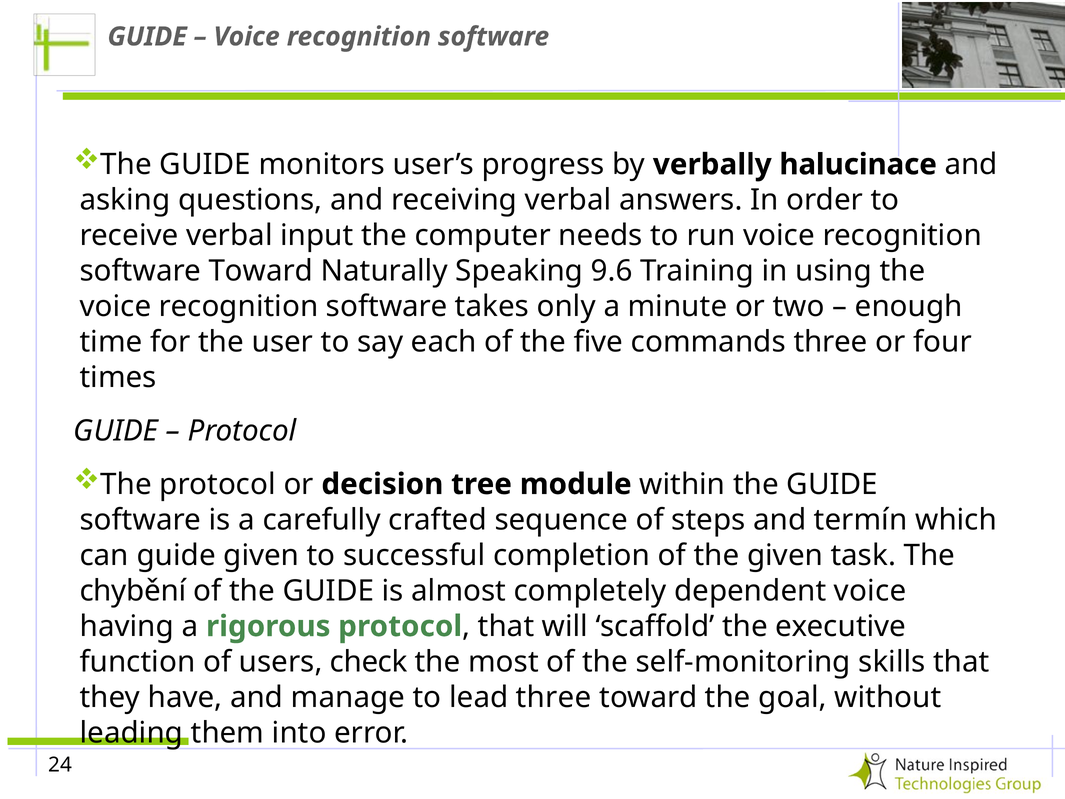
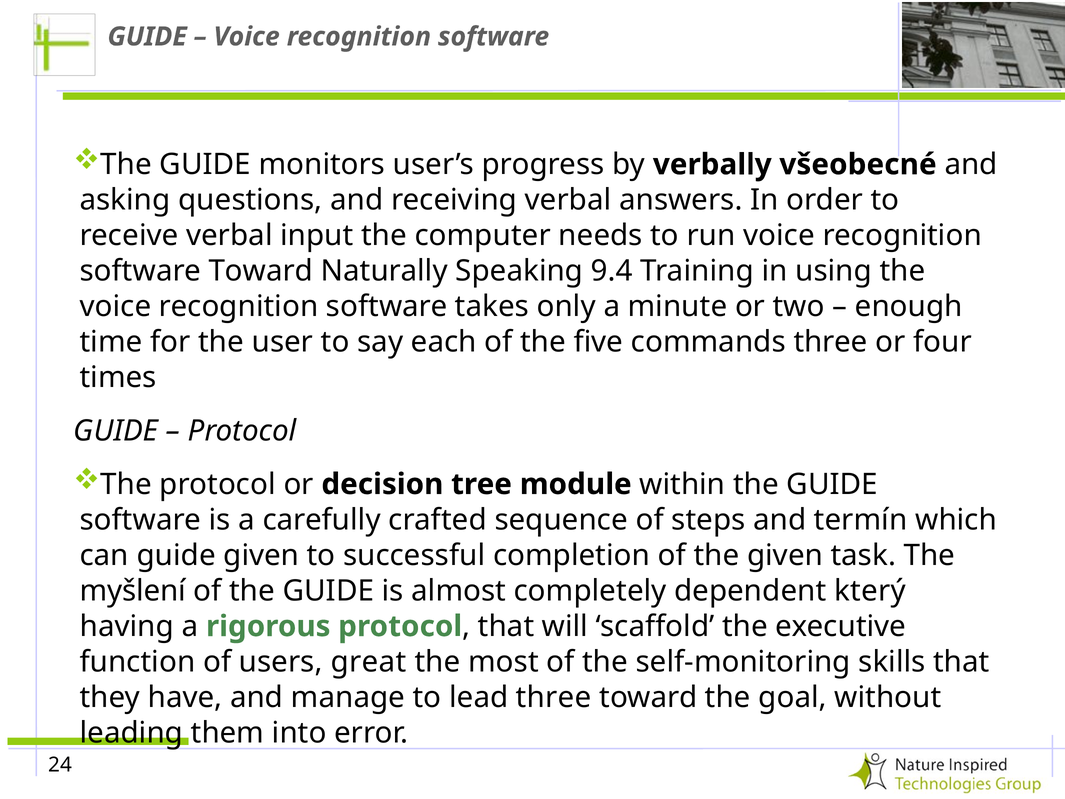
halucinace: halucinace -> všeobecné (858, 164)
9.6: 9.6 -> 9.4 (612, 271)
chybění: chybění -> myšlení (133, 591)
dependent voice: voice -> který (870, 591)
check: check -> great (368, 662)
